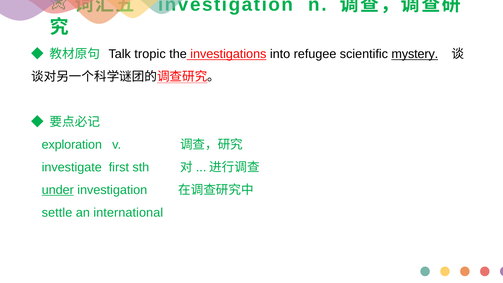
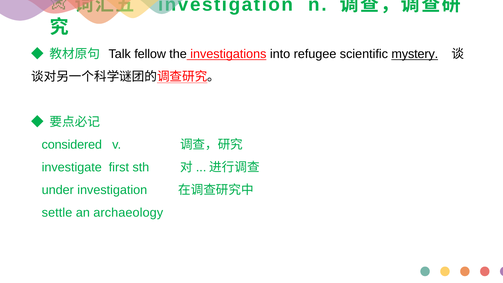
tropic: tropic -> fellow (150, 54)
exploration: exploration -> considered (72, 145)
under underline: present -> none (58, 190)
international: international -> archaeology (128, 213)
